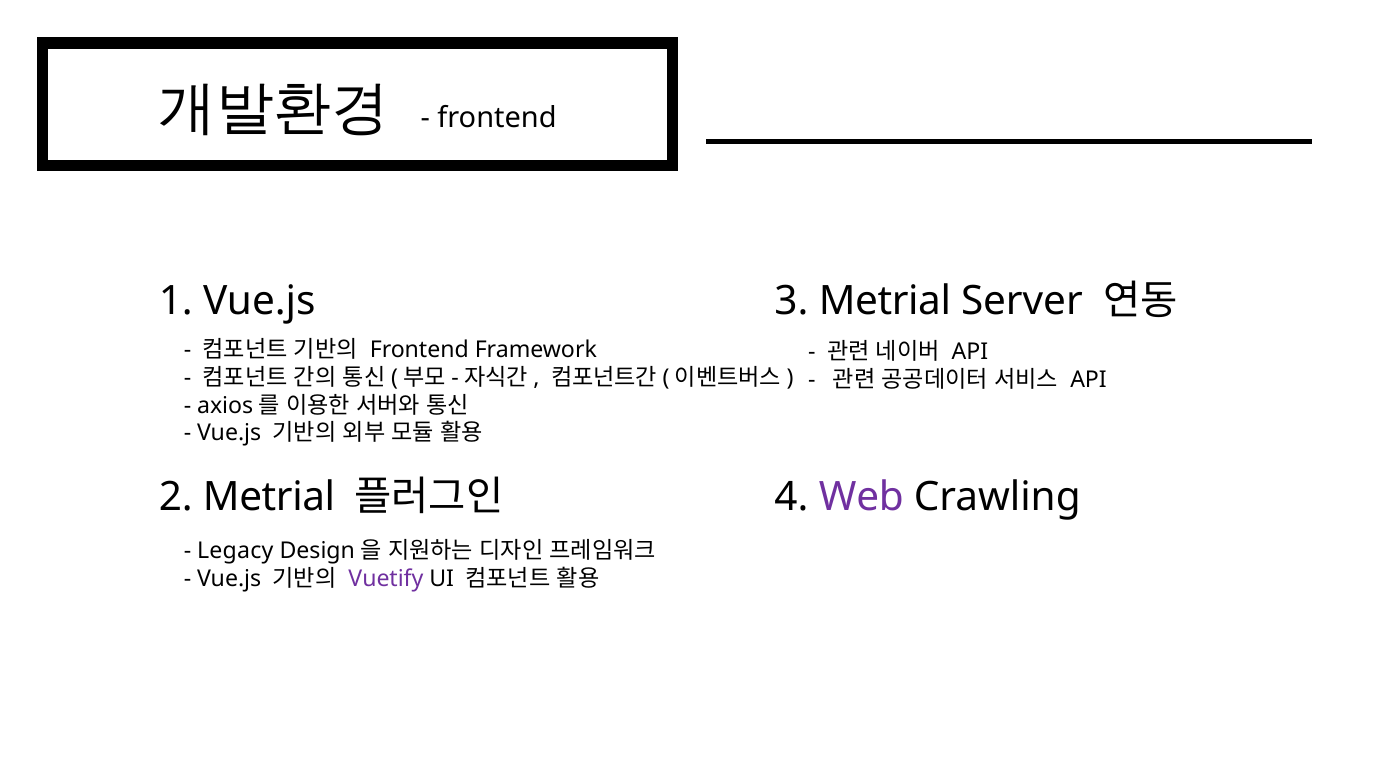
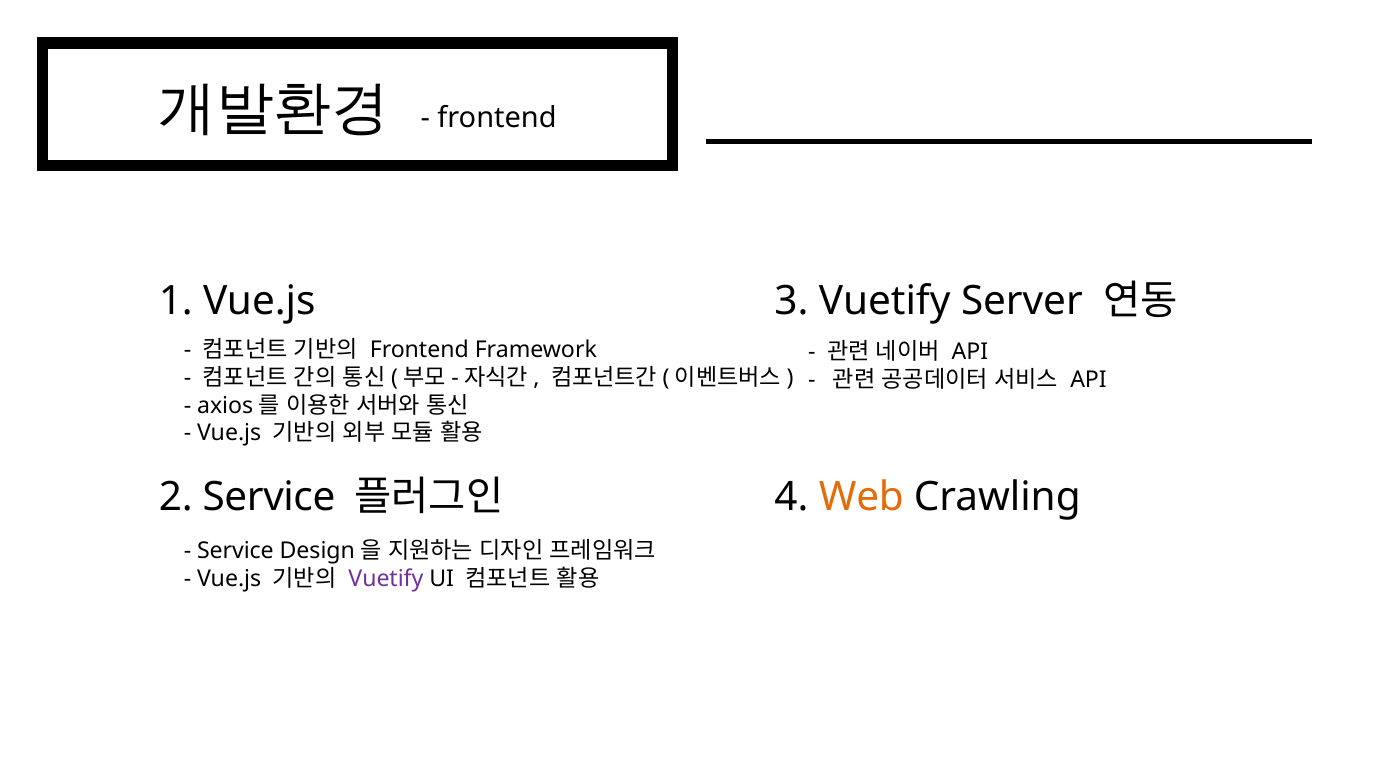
3 Metrial: Metrial -> Vuetify (885, 302)
2 Metrial: Metrial -> Service (269, 497)
Web colour: purple -> orange (861, 497)
Legacy: Legacy -> Service (235, 551)
